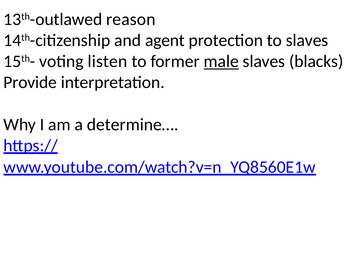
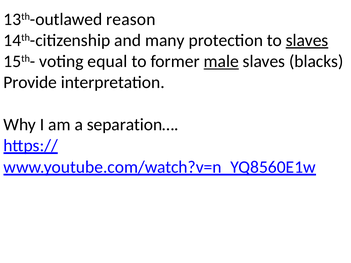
agent: agent -> many (165, 40)
slaves underline: none -> present (307, 40)
listen: listen -> equal (107, 61)
determine…: determine… -> separation… (133, 125)
